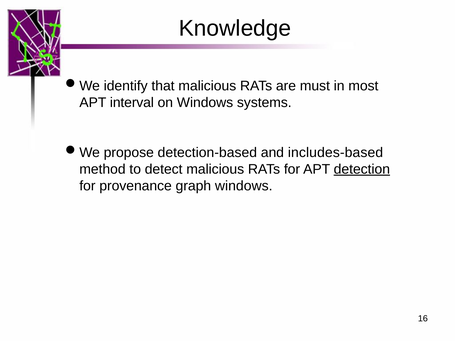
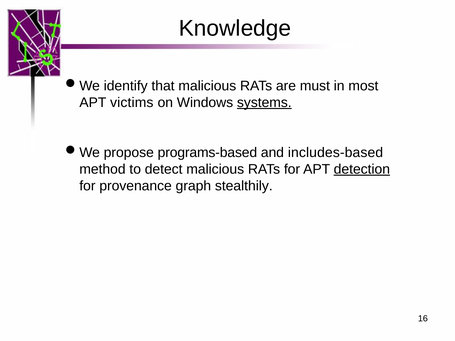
interval: interval -> victims (132, 103)
systems underline: none -> present (264, 103)
detection-based: detection-based -> programs-based (207, 153)
graph windows: windows -> stealthily (244, 186)
